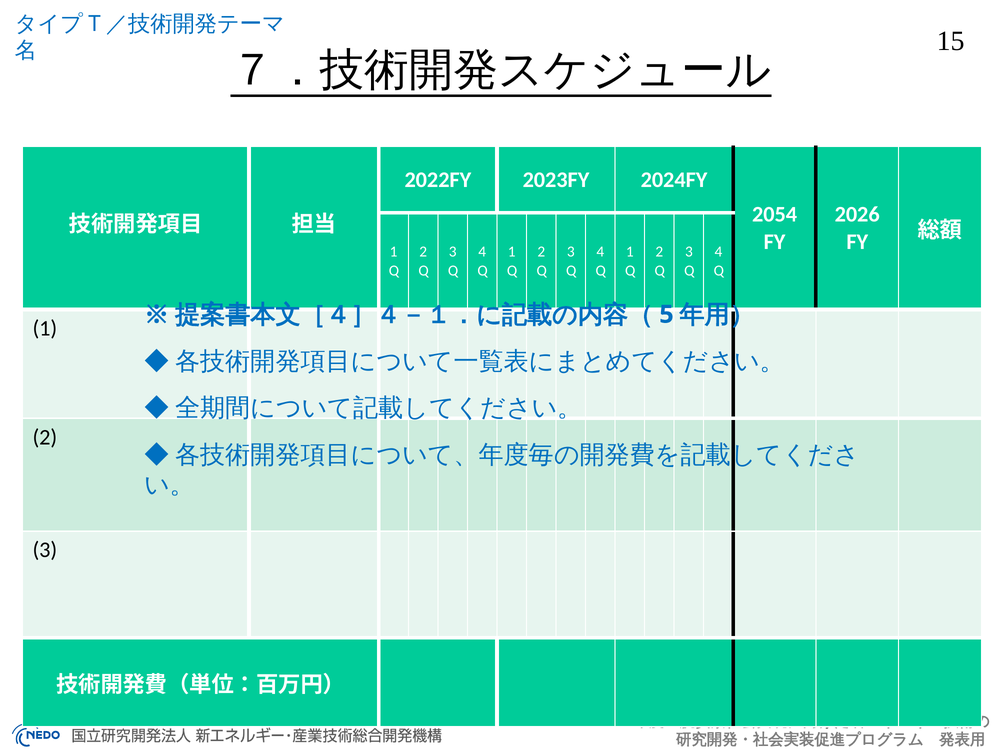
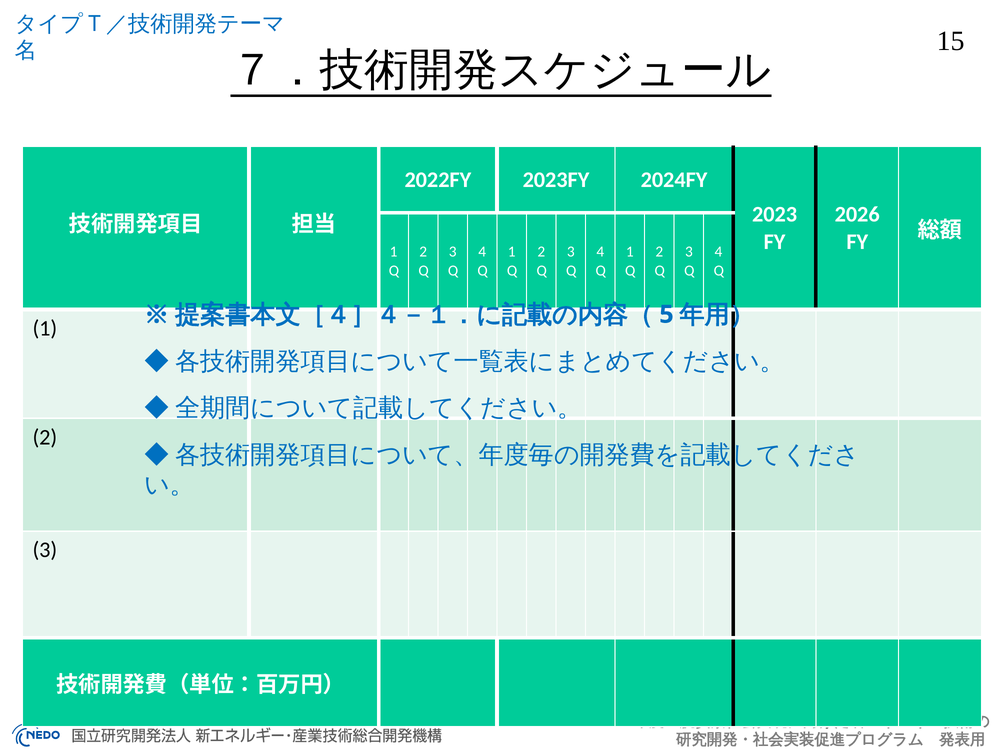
2054: 2054 -> 2023 (775, 215)
